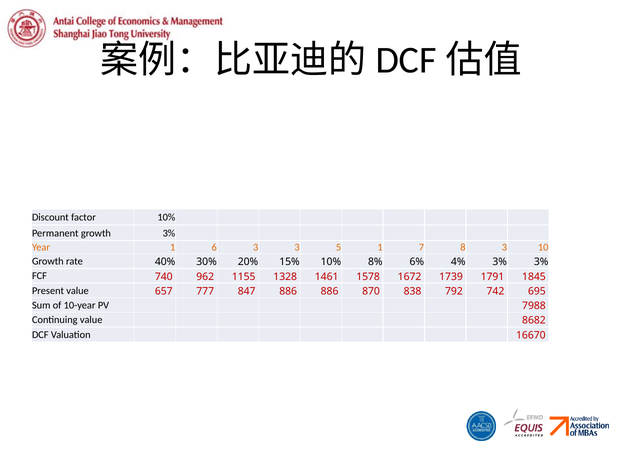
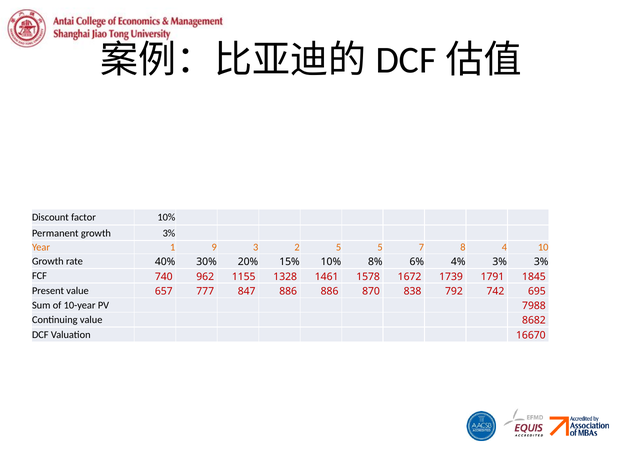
6: 6 -> 9 (214, 247)
3 3: 3 -> 2 (297, 247)
5 1: 1 -> 5 (380, 247)
8 3: 3 -> 4 (504, 247)
